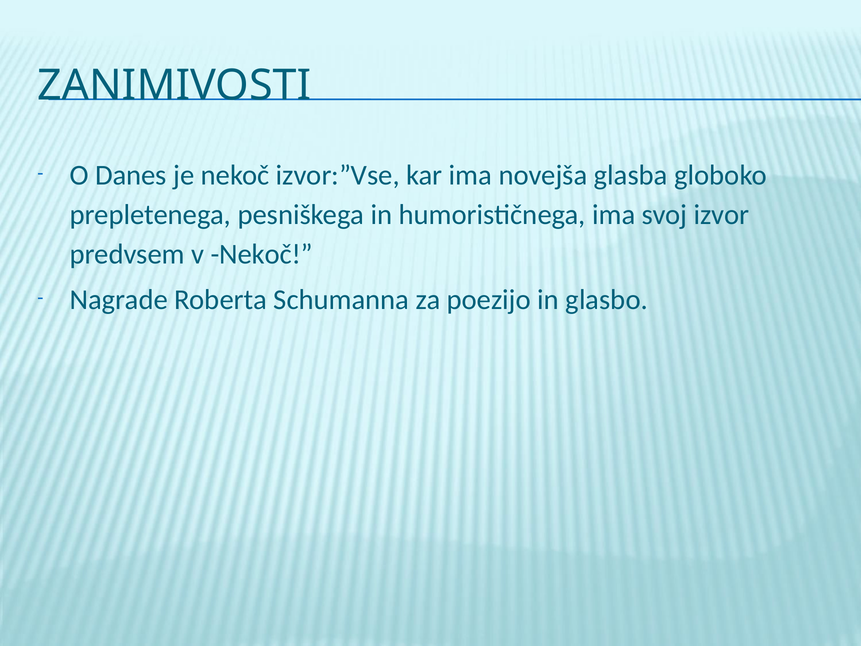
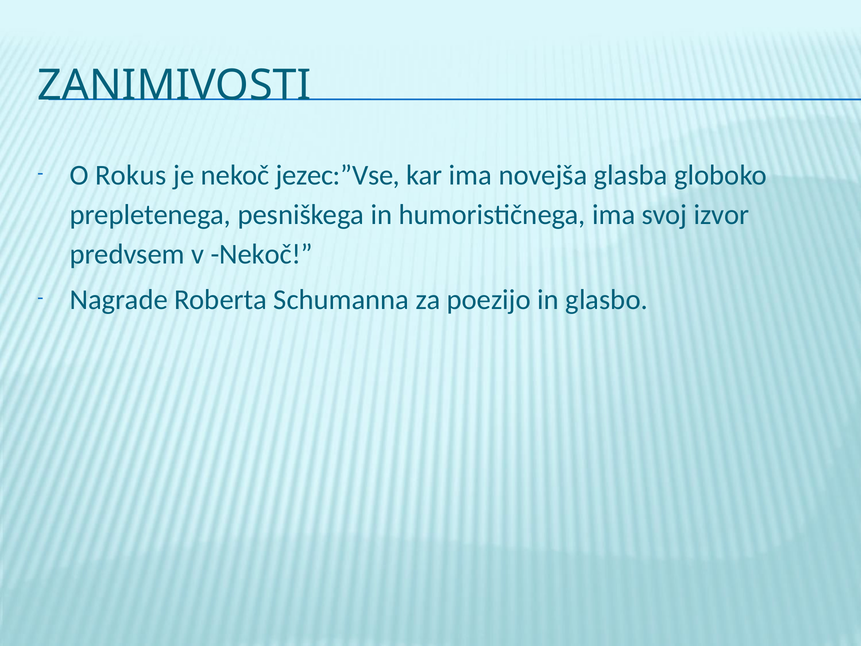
Danes: Danes -> Rokus (131, 175)
izvor:”Vse: izvor:”Vse -> jezec:”Vse (338, 175)
